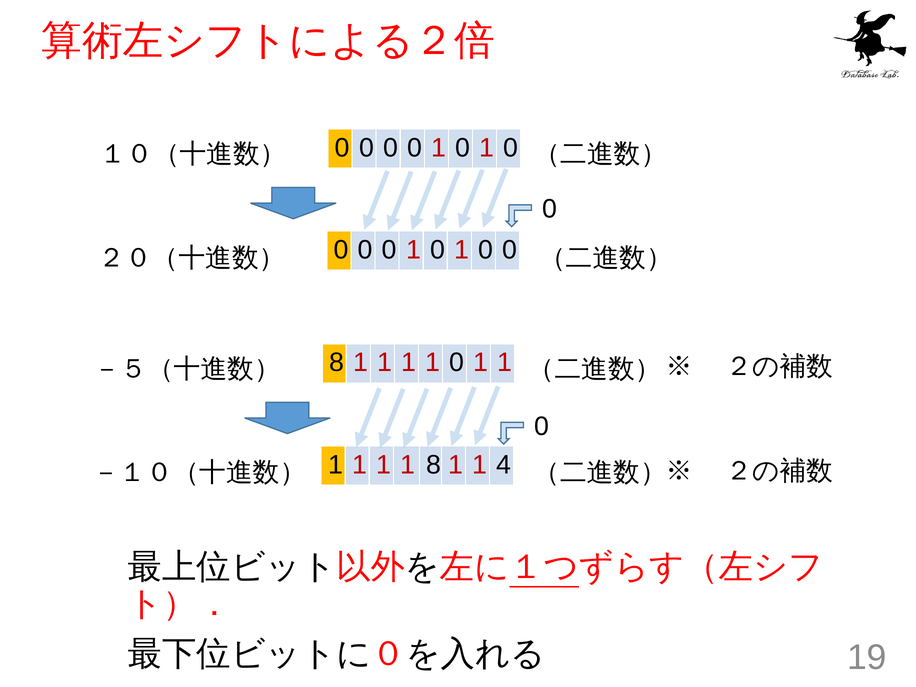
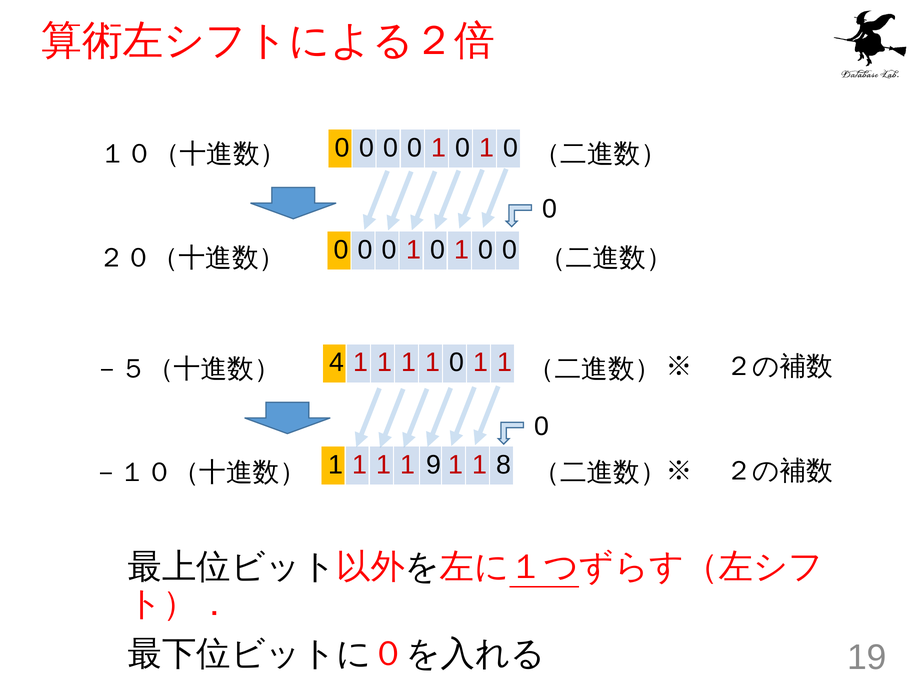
8: 8 -> 4 (337, 363)
1 8: 8 -> 9 (434, 465)
4: 4 -> 8 (504, 465)
